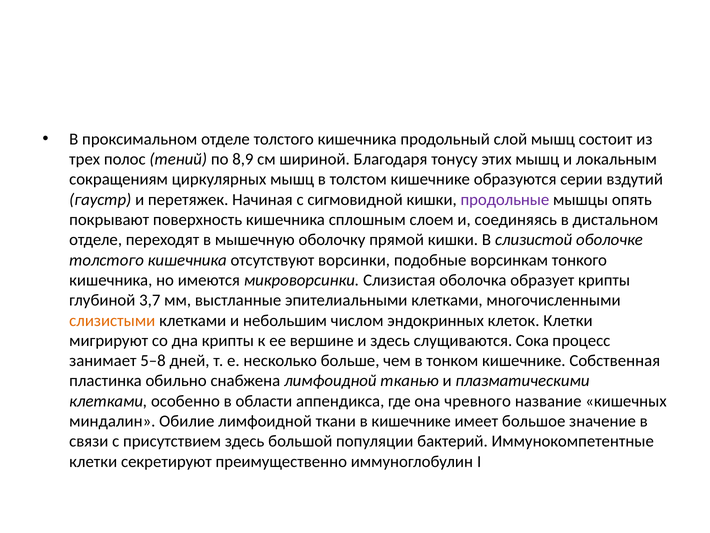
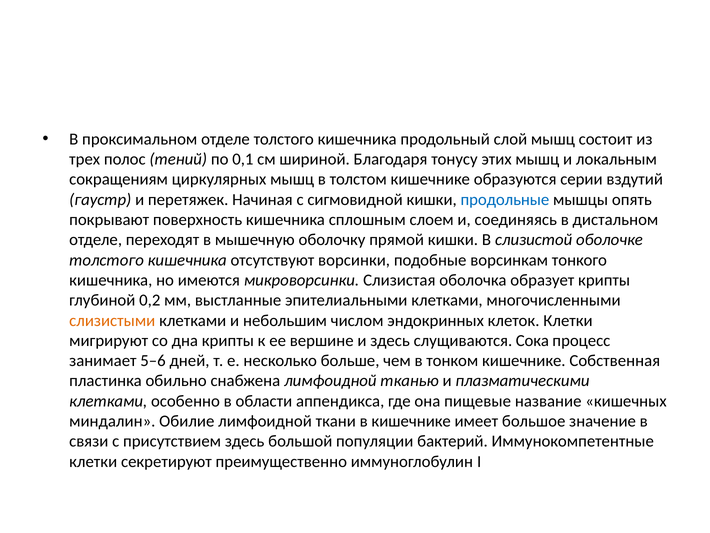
8,9: 8,9 -> 0,1 (243, 159)
продольные colour: purple -> blue (505, 199)
3,7: 3,7 -> 0,2 (150, 300)
5–8: 5–8 -> 5–6 (153, 360)
чревного: чревного -> пищевые (478, 401)
